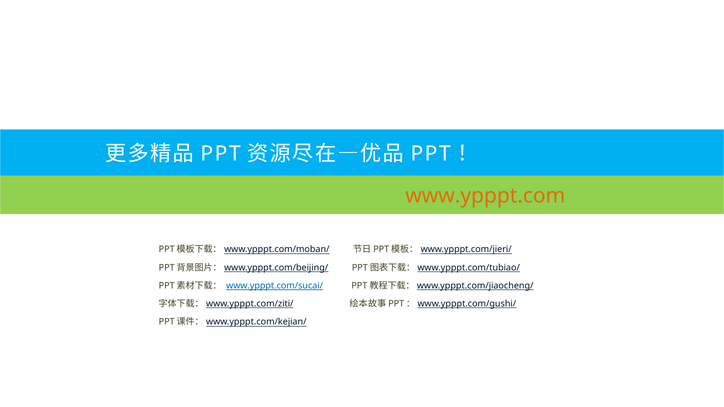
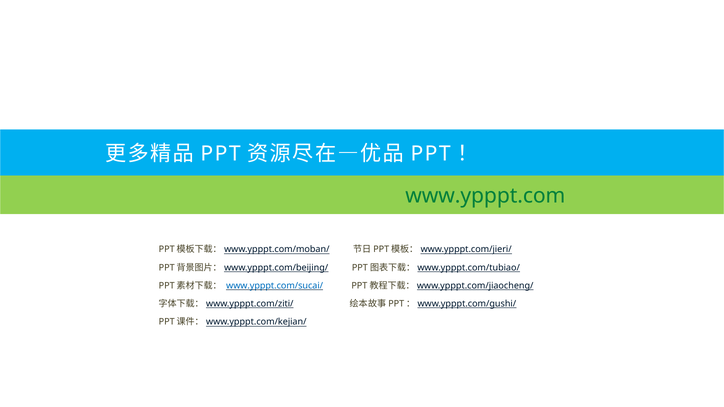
www.ypppt.com colour: orange -> green (485, 196)
